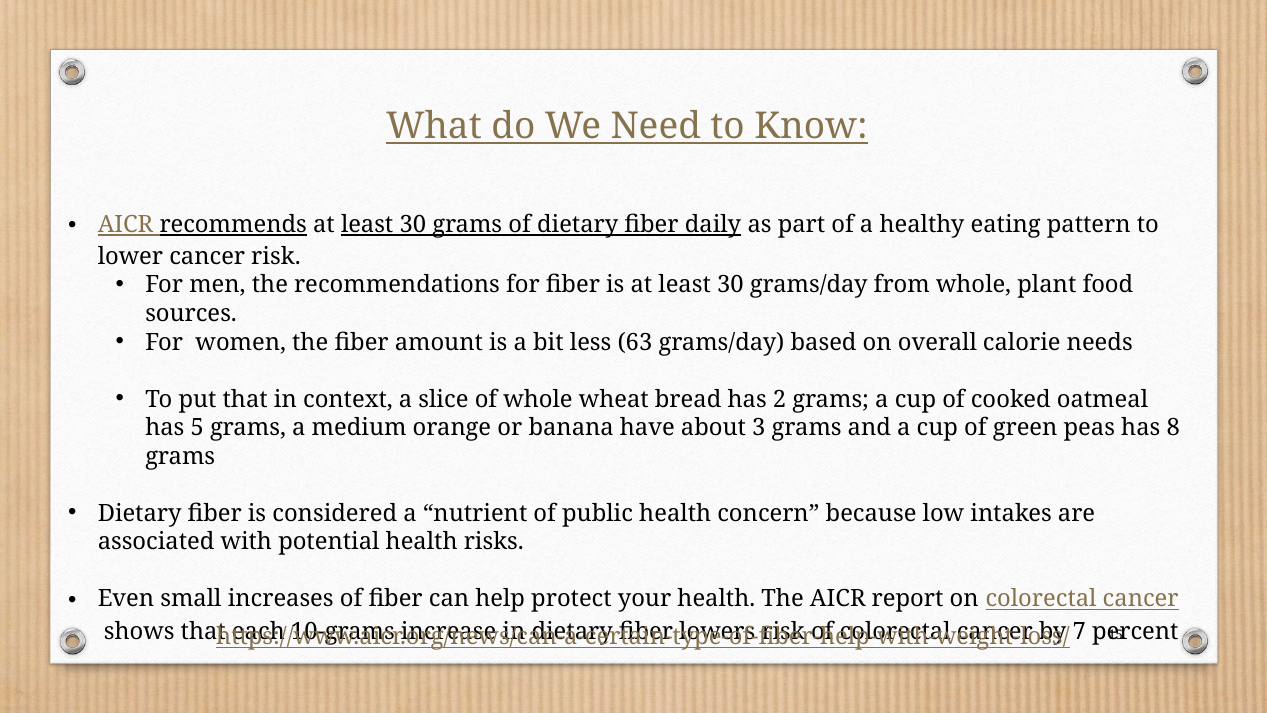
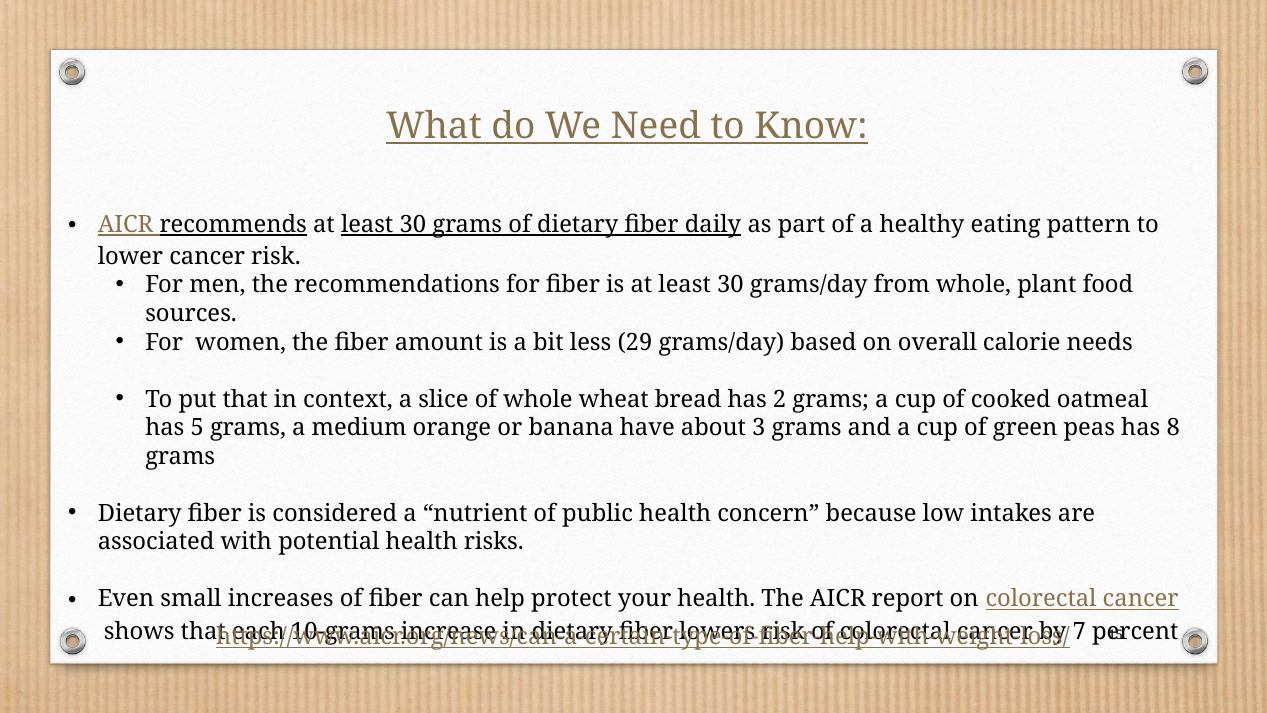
63: 63 -> 29 (635, 342)
